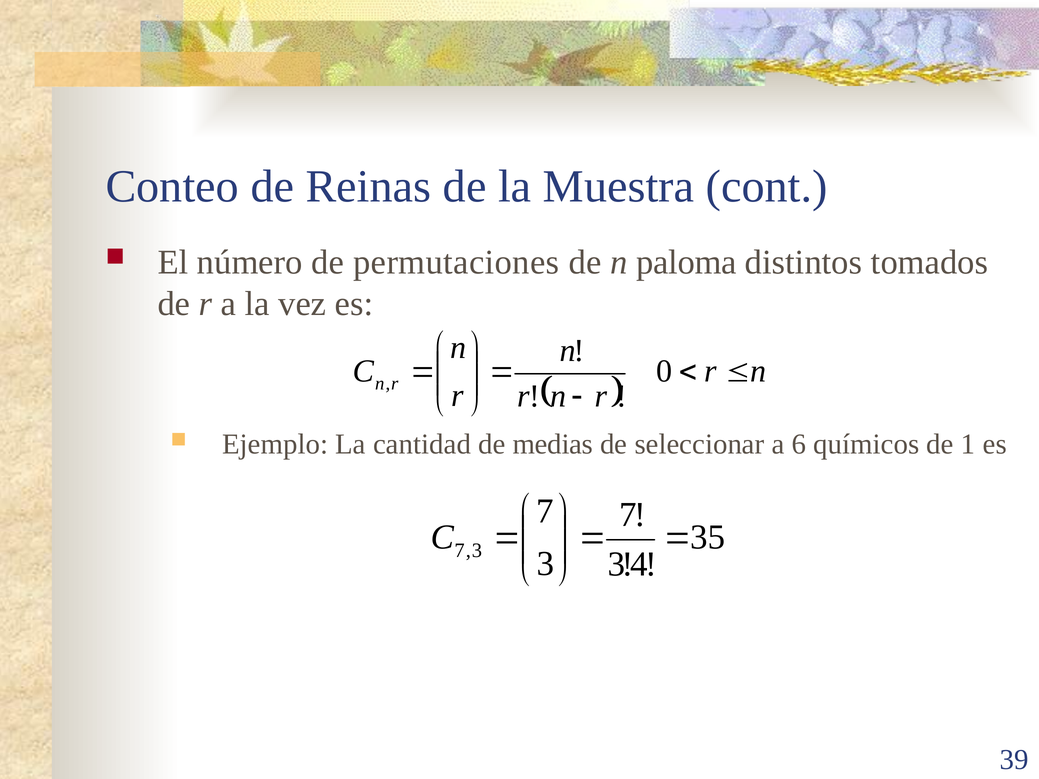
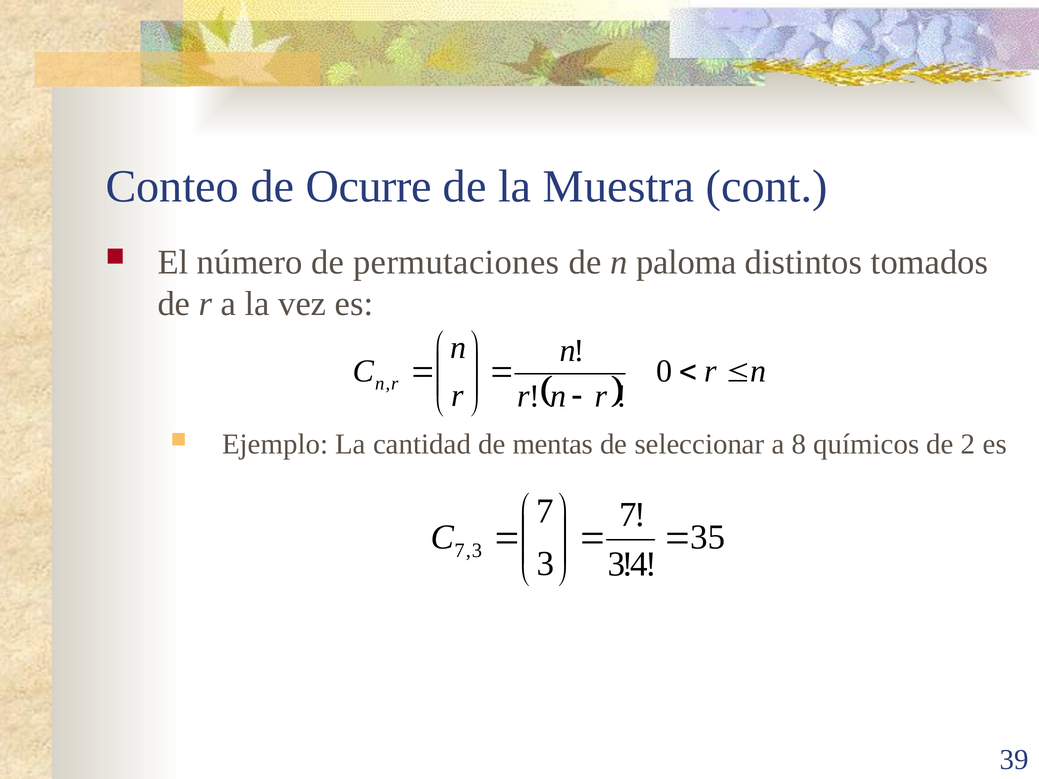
Reinas: Reinas -> Ocurre (369, 187)
medias: medias -> mentas (553, 444)
6: 6 -> 8 (799, 444)
1: 1 -> 2 (968, 444)
